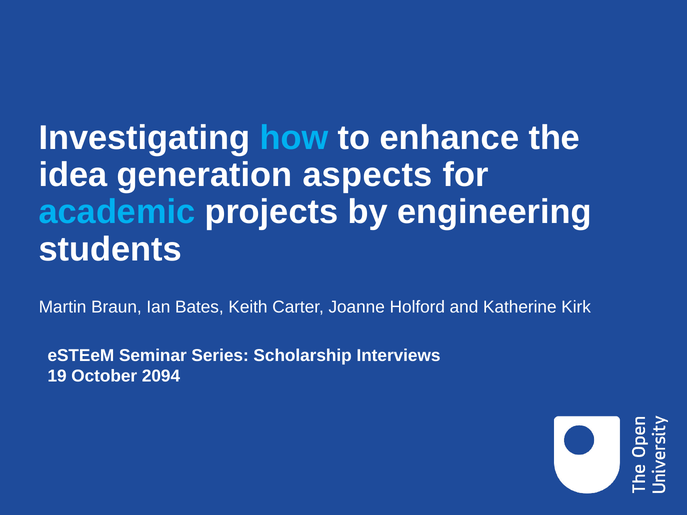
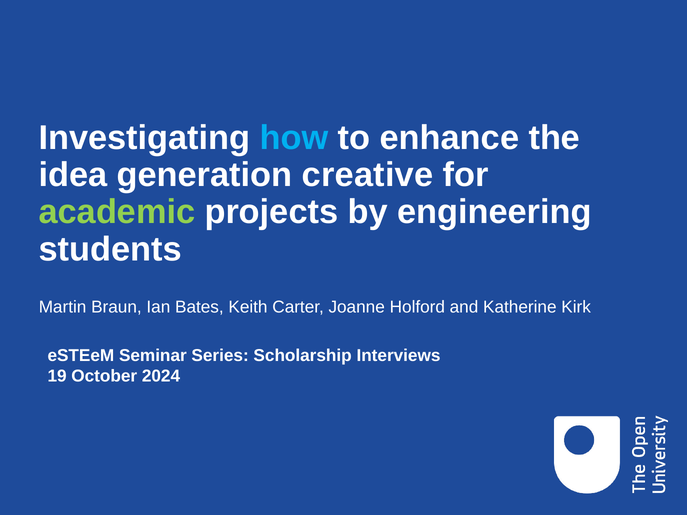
aspects: aspects -> creative (368, 175)
academic colour: light blue -> light green (117, 212)
2094: 2094 -> 2024 (161, 376)
